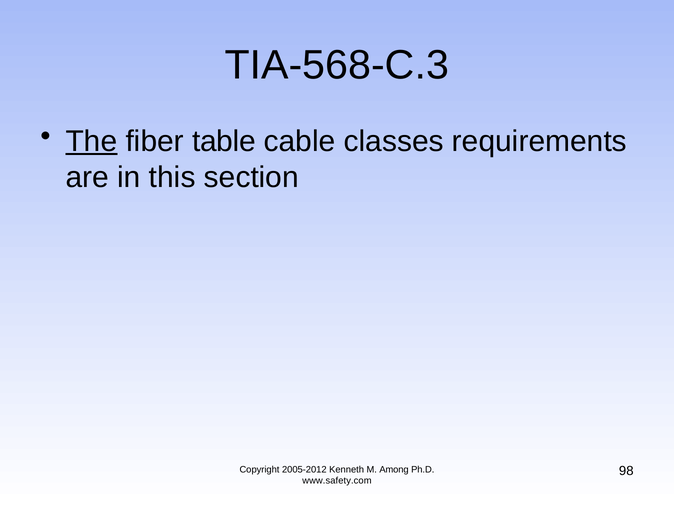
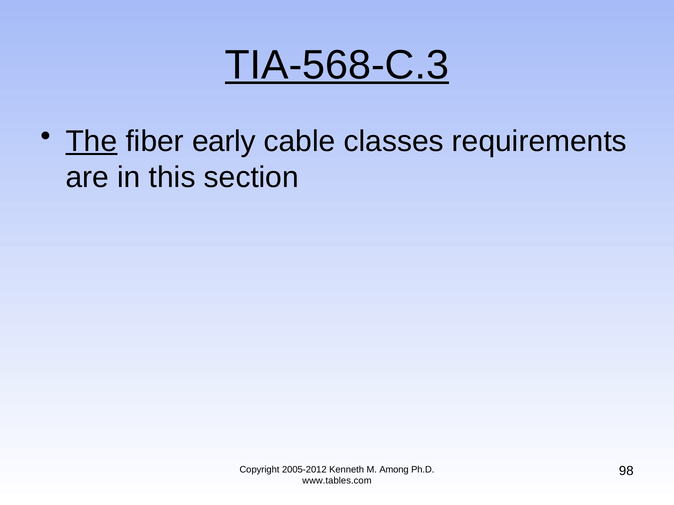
TIA-568-C.3 underline: none -> present (337, 65)
table: table -> early (224, 141)
www.safety.com: www.safety.com -> www.tables.com (337, 481)
